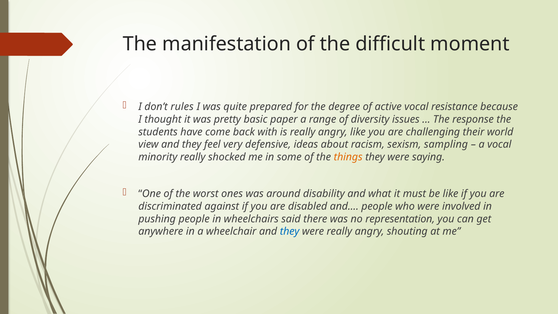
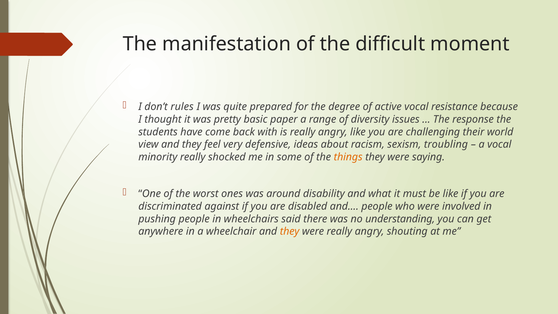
sampling: sampling -> troubling (446, 144)
representation: representation -> understanding (400, 219)
they colour: blue -> orange (290, 231)
